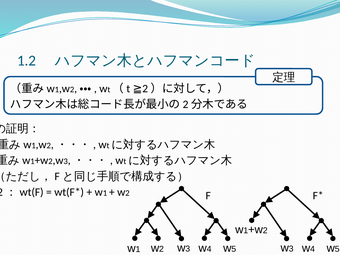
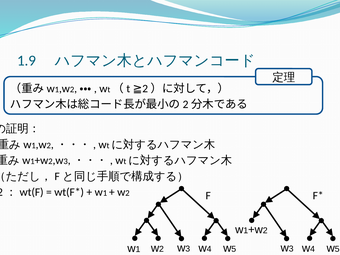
1.2: 1.2 -> 1.9 (27, 61)
